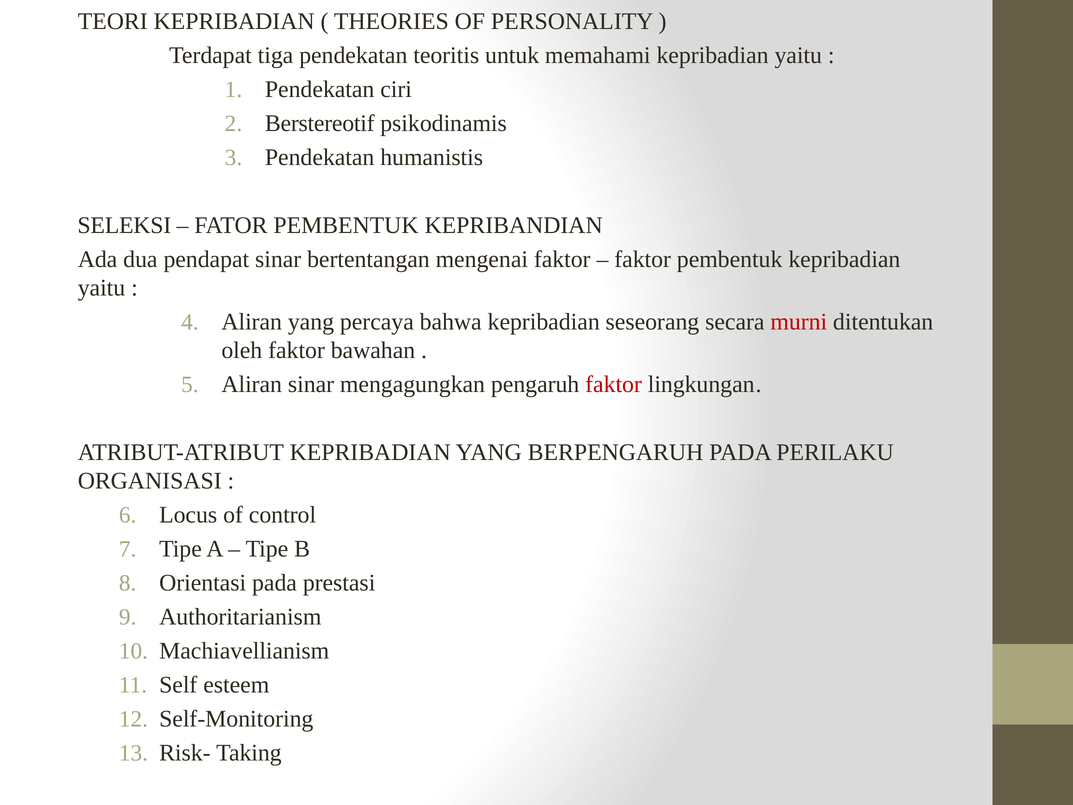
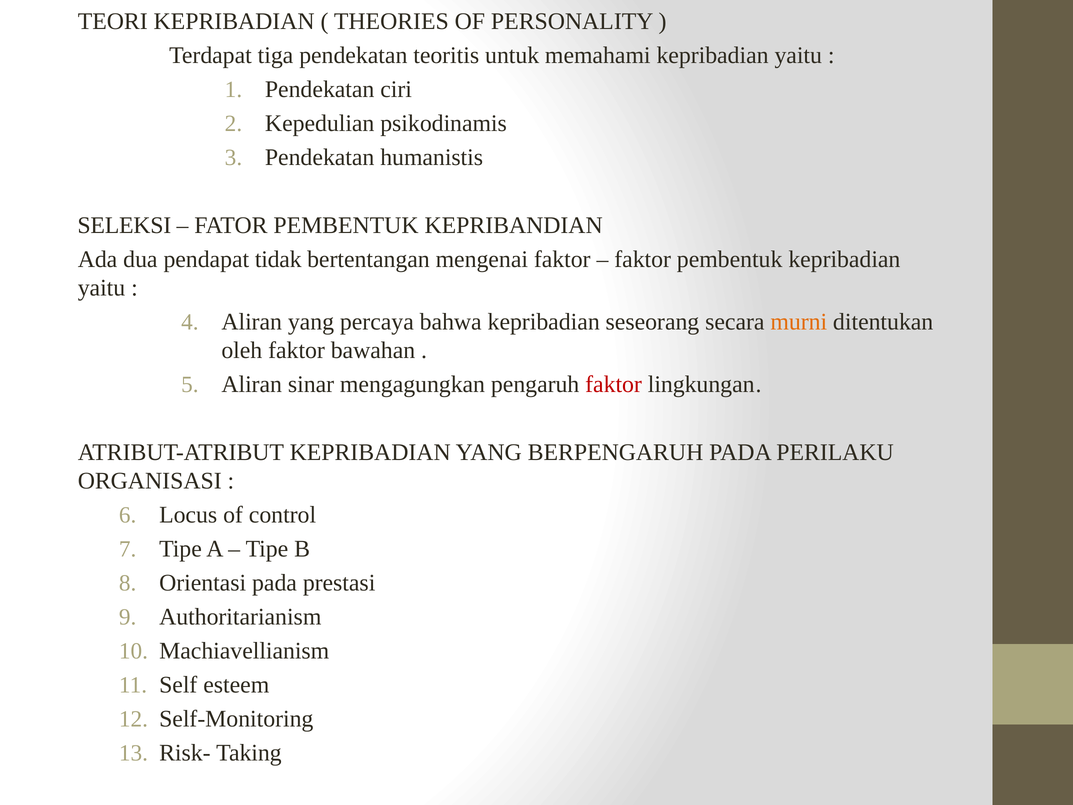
Berstereotif: Berstereotif -> Kepedulian (320, 123)
pendapat sinar: sinar -> tidak (278, 259)
murni colour: red -> orange (799, 322)
